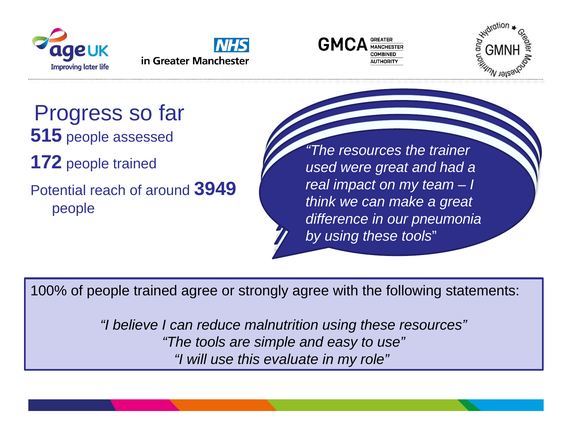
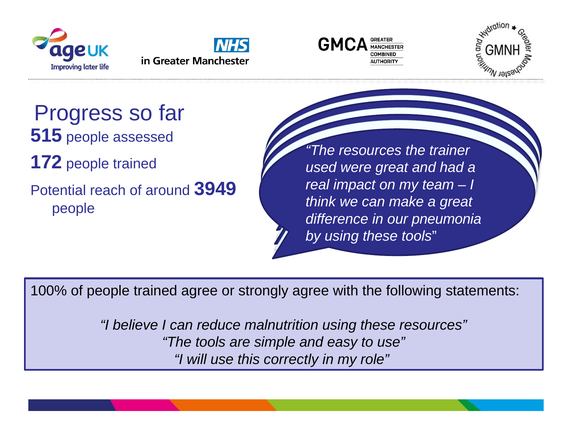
evaluate: evaluate -> correctly (291, 359)
